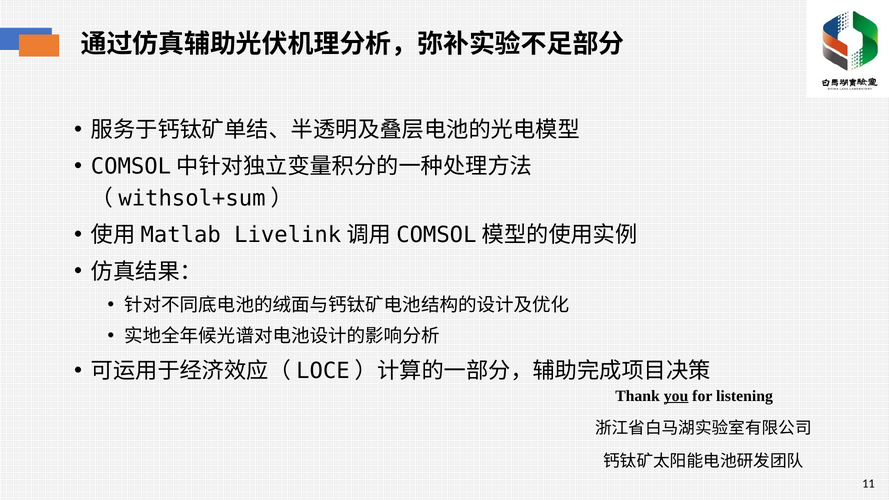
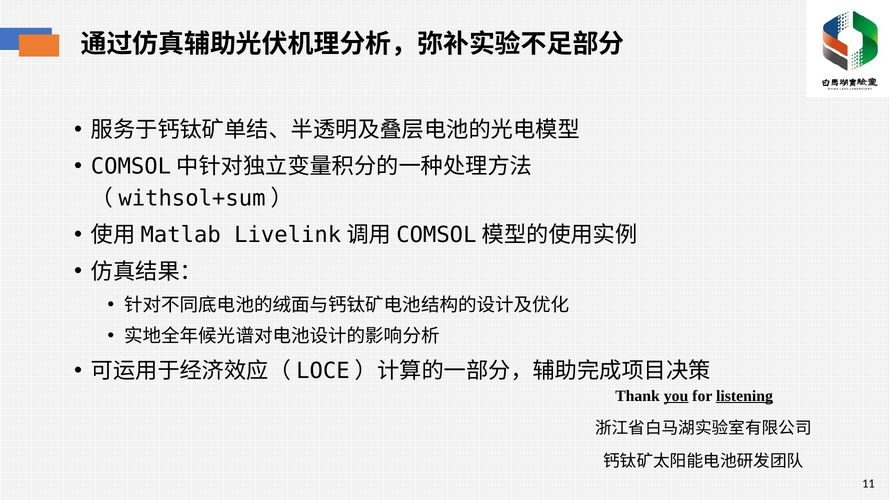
listening underline: none -> present (745, 396)
